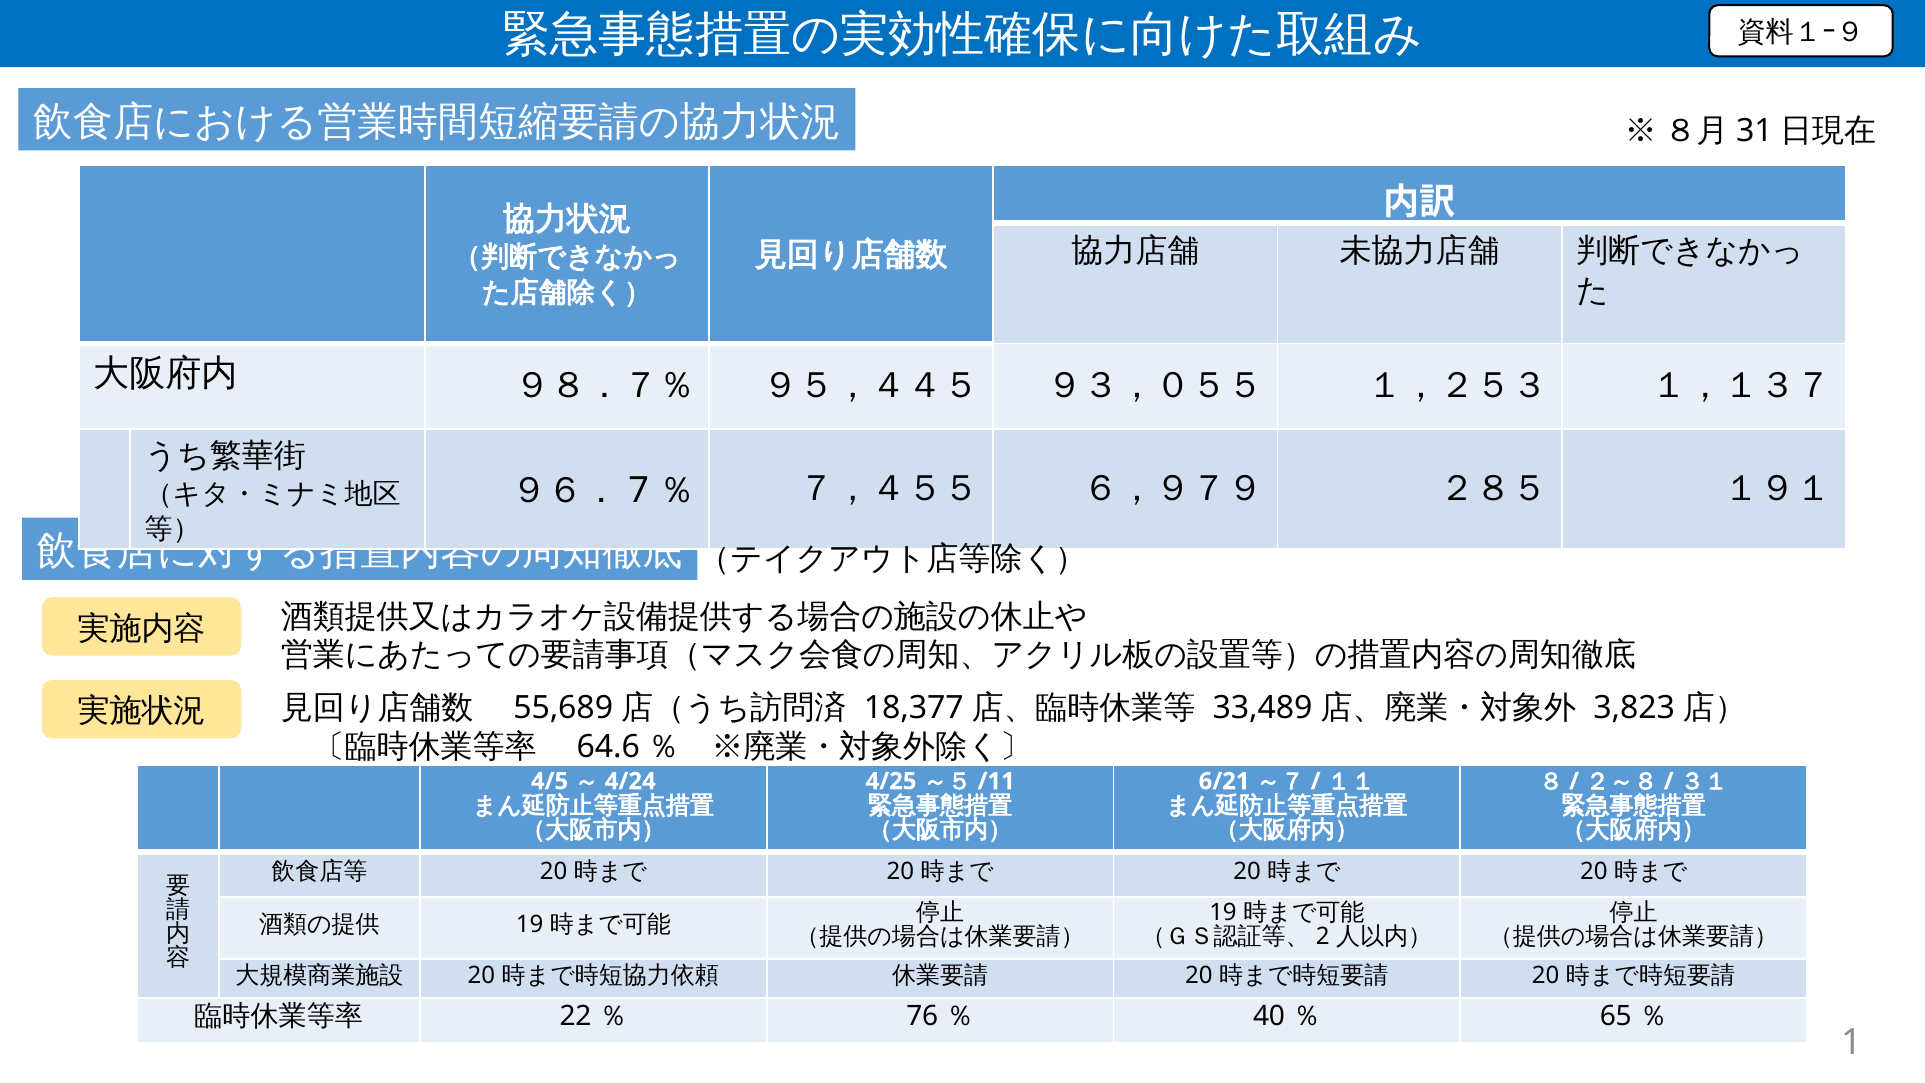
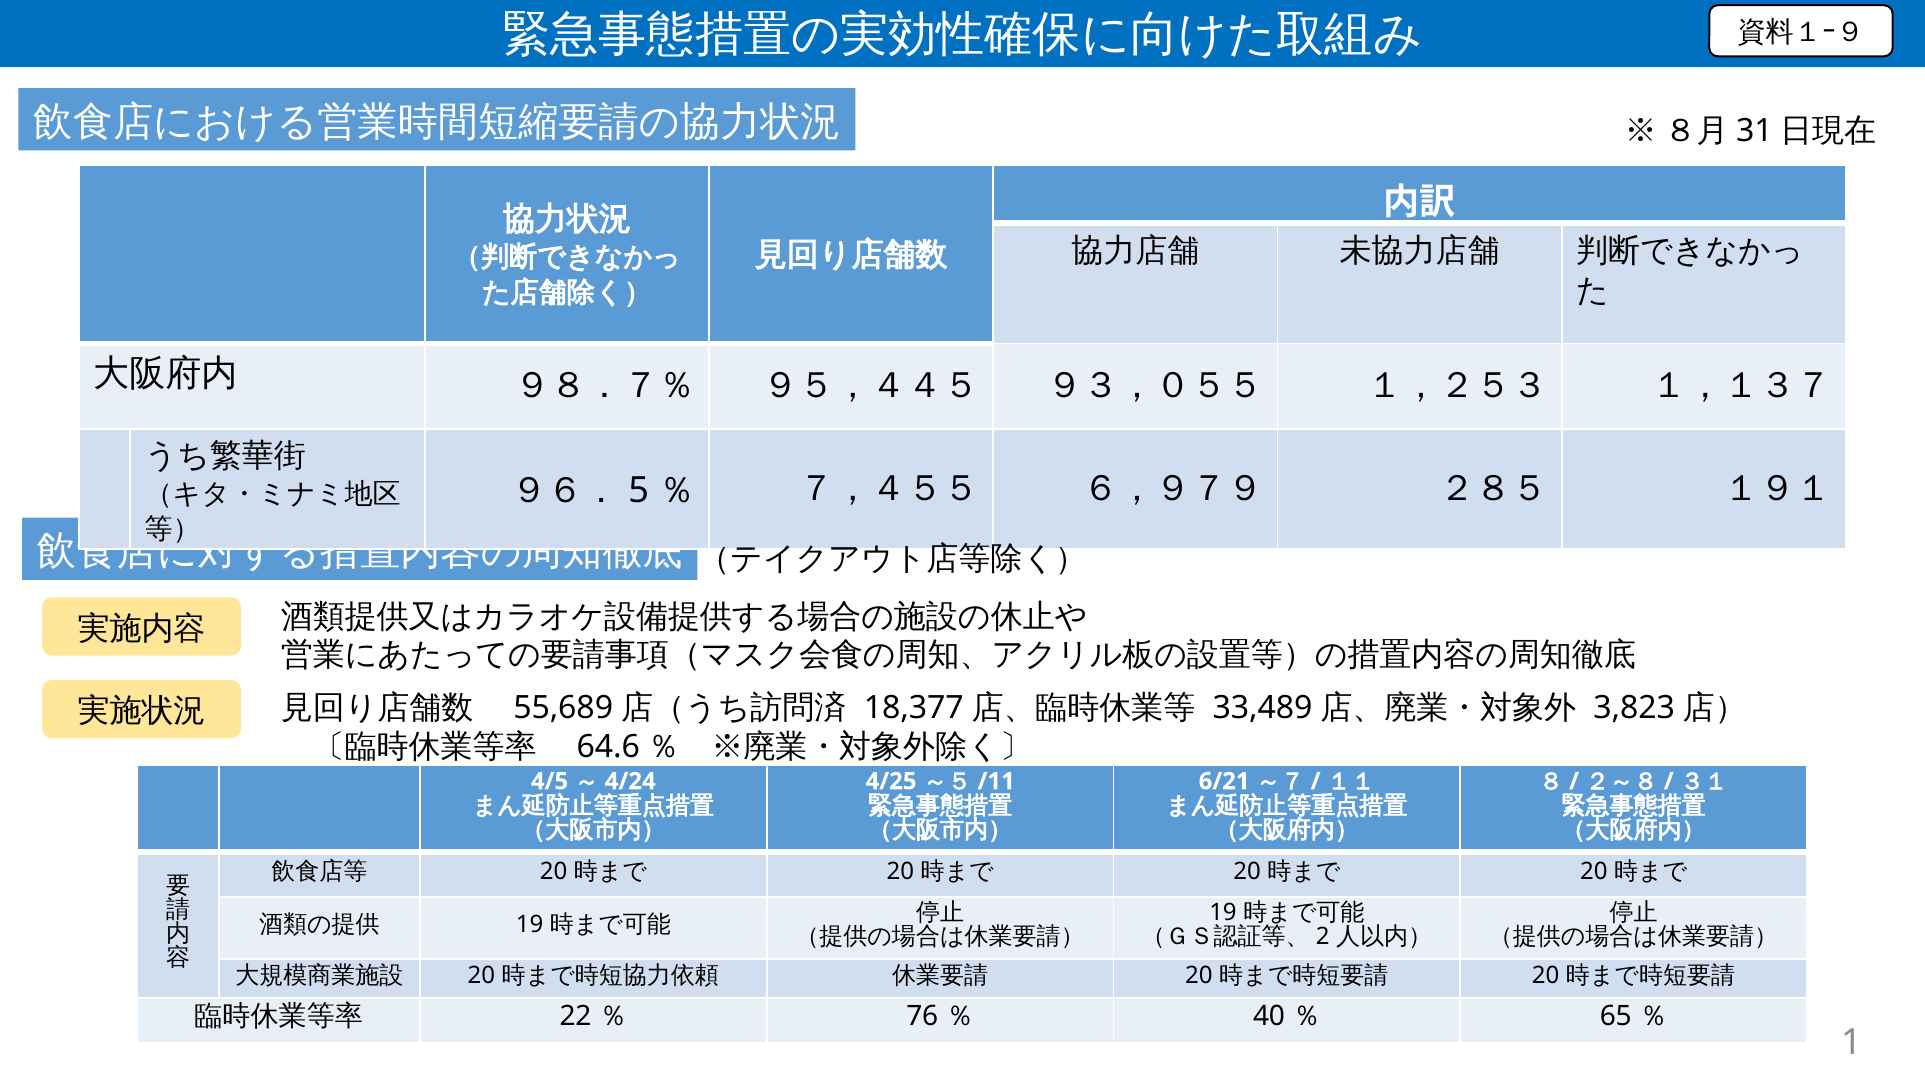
7: 7 -> 5 (639, 491)
